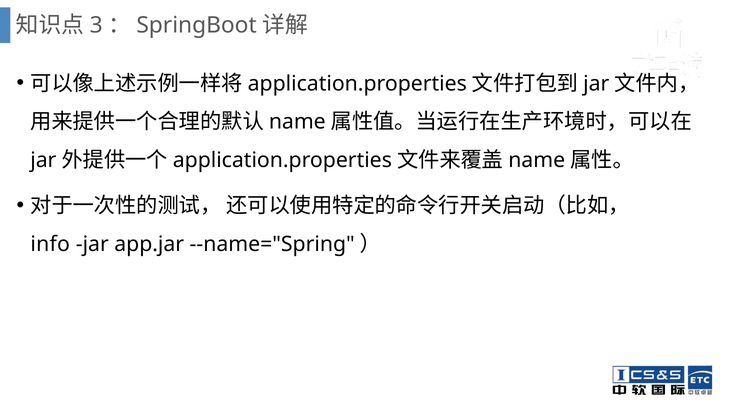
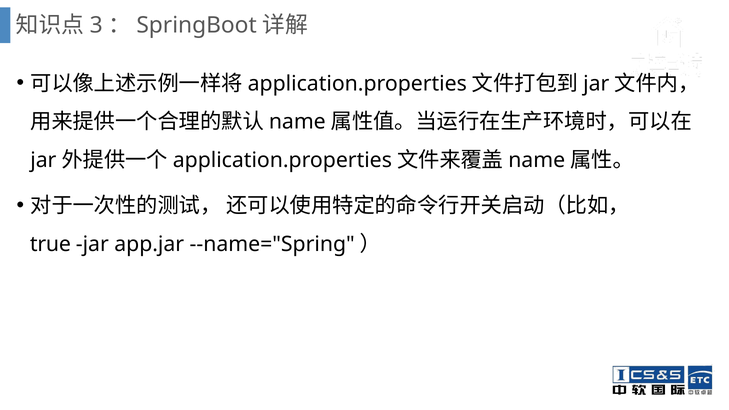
info: info -> true (50, 244)
